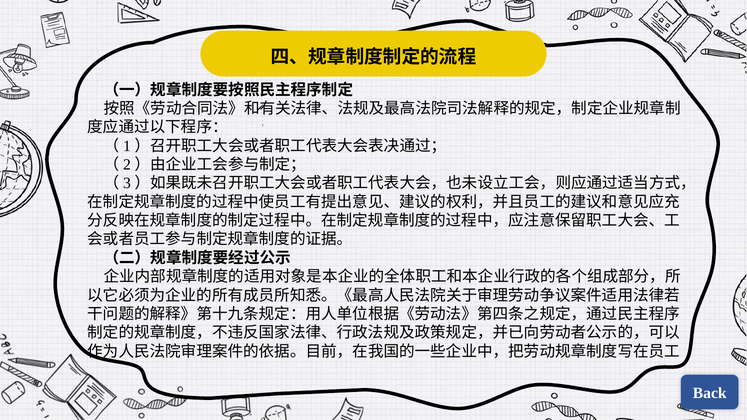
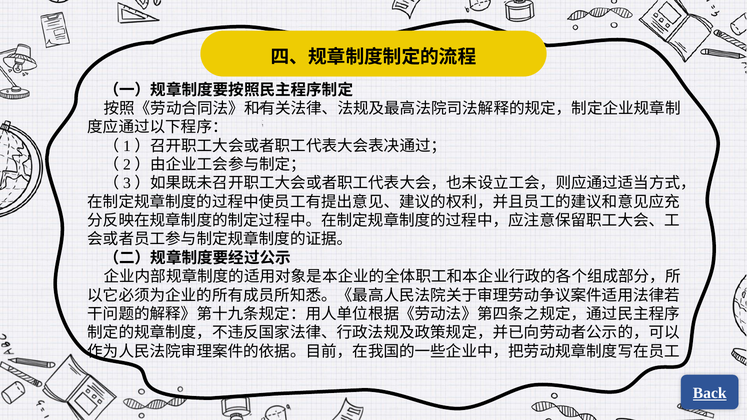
Back underline: none -> present (710, 393)
